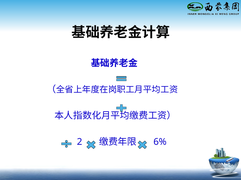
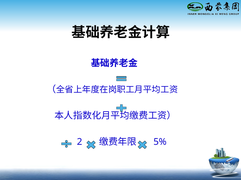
6%: 6% -> 5% (160, 142)
